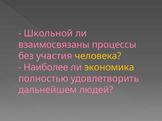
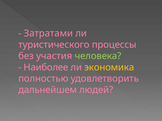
Школьной: Школьной -> Затратами (48, 34)
взаимосвязаны: взаимосвязаны -> туристического (54, 45)
человека colour: yellow -> light green (98, 56)
